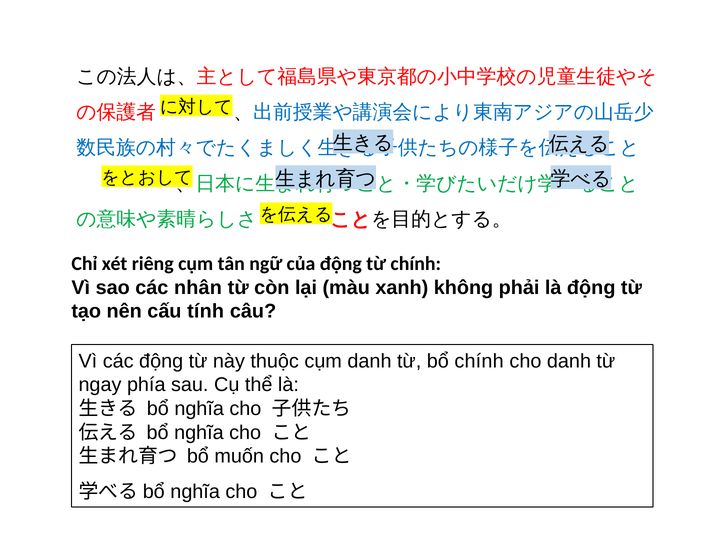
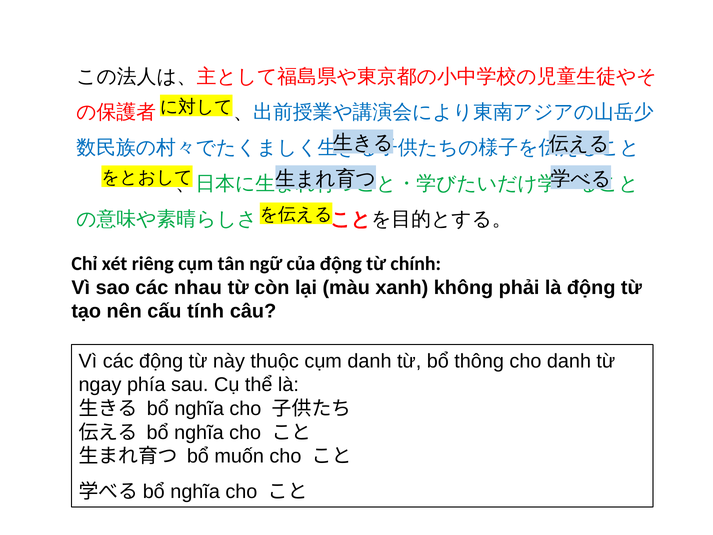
nhân: nhân -> nhau (198, 287)
bổ chính: chính -> thông (479, 361)
